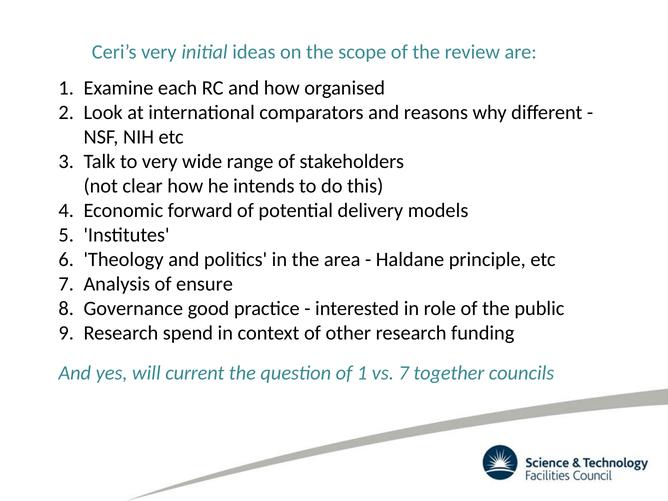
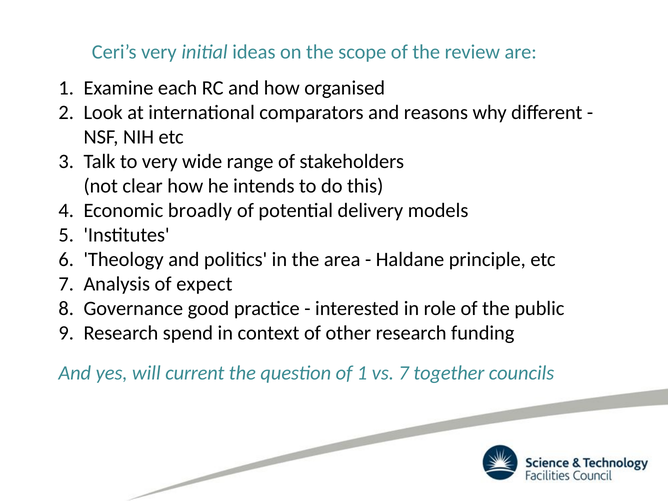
forward: forward -> broadly (200, 210)
ensure: ensure -> expect (204, 284)
